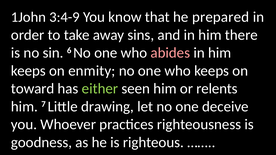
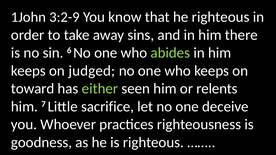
3:4-9: 3:4-9 -> 3:2-9 (64, 17)
he prepared: prepared -> righteous (221, 17)
abides colour: pink -> light green (170, 53)
enmity: enmity -> judged (92, 71)
drawing: drawing -> sacrifice (108, 107)
